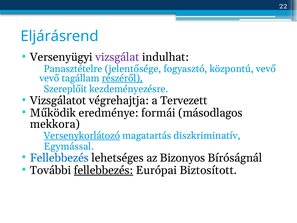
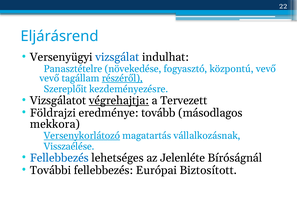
vizsgálat colour: purple -> blue (117, 57)
jelentősége: jelentősége -> növekedése (133, 69)
végrehajtja underline: none -> present (119, 100)
Működik: Működik -> Földrajzi (53, 113)
formái: formái -> tovább (158, 113)
diszkriminatív: diszkriminatív -> vállalkozásnak (207, 135)
Egymással: Egymással -> Visszaélése (69, 146)
Bizonyos: Bizonyos -> Jelenléte (183, 158)
fellebbezés underline: present -> none (104, 170)
